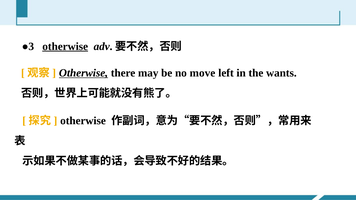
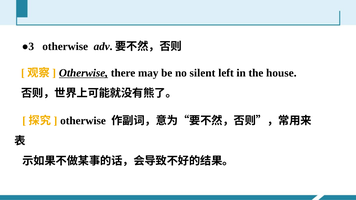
otherwise underline: present -> none (65, 46)
move: move -> silent (202, 73)
wants: wants -> house (281, 73)
